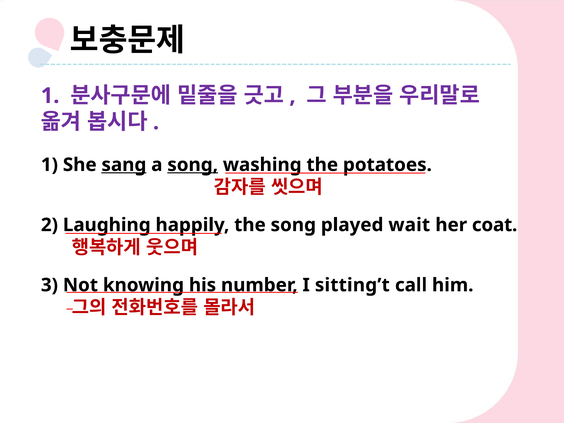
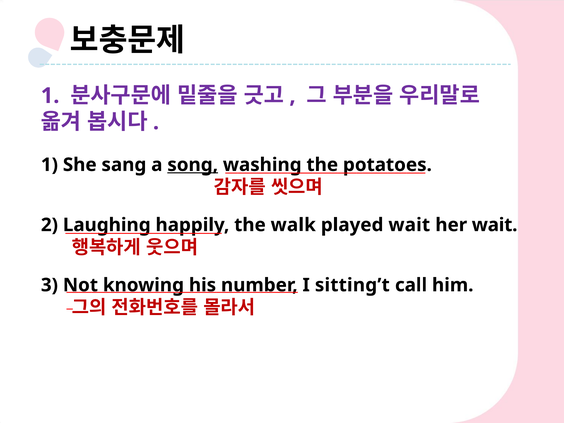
sang underline: present -> none (124, 165)
the song: song -> walk (293, 225)
her coat: coat -> wait (495, 225)
